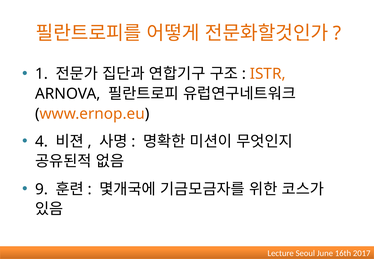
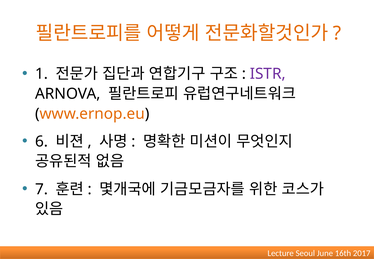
ISTR colour: orange -> purple (268, 74)
4: 4 -> 6 (42, 141)
9: 9 -> 7 (42, 189)
